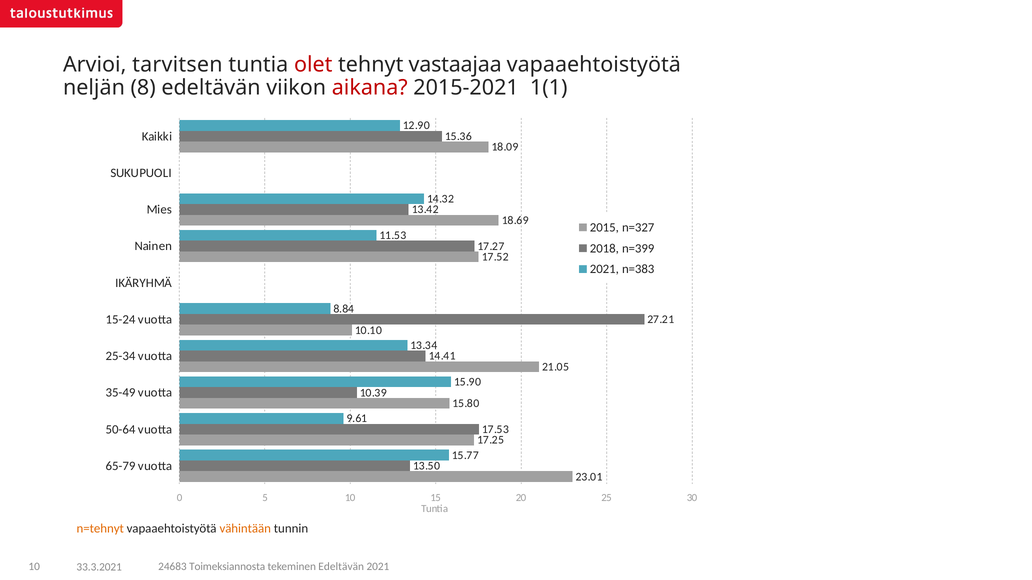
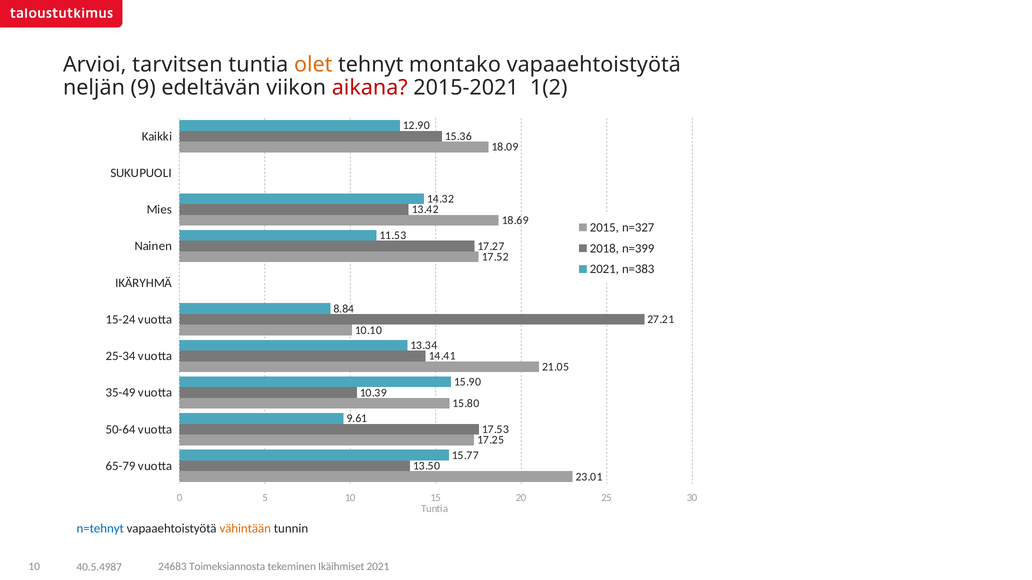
olet colour: red -> orange (313, 65)
vastaajaa: vastaajaa -> montako (455, 65)
8: 8 -> 9 (143, 88)
1(1: 1(1 -> 1(2 (549, 88)
n=tehnyt colour: orange -> blue (100, 529)
33.3.2021: 33.3.2021 -> 40.5.4987 (99, 567)
tekeminen Edeltävän: Edeltävän -> Ikäihmiset (341, 567)
